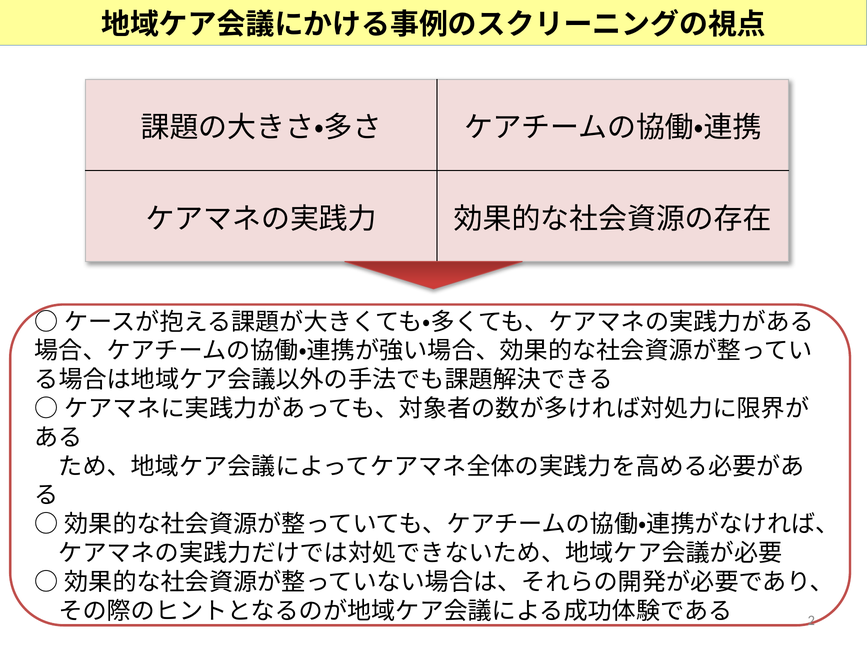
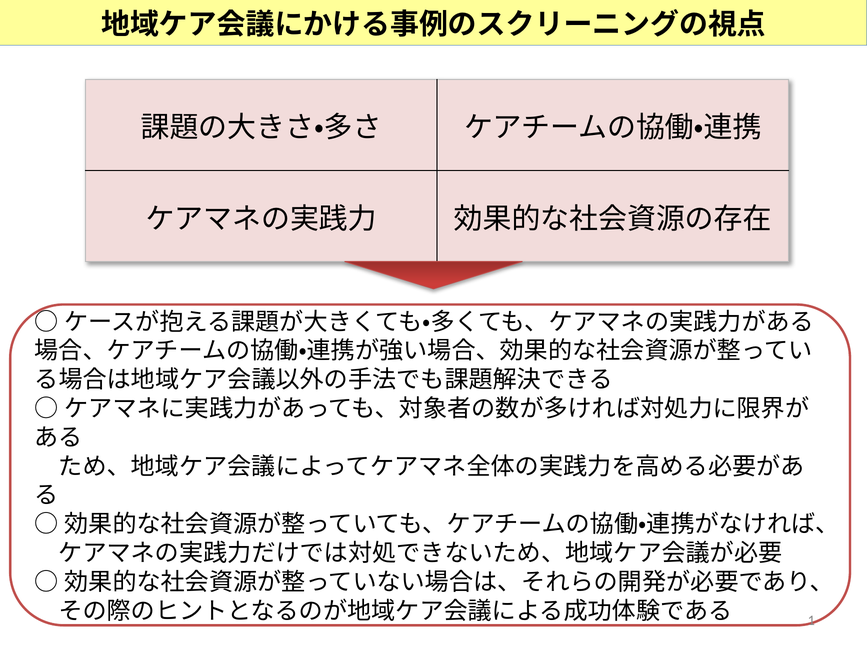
2: 2 -> 1 (811, 621)
